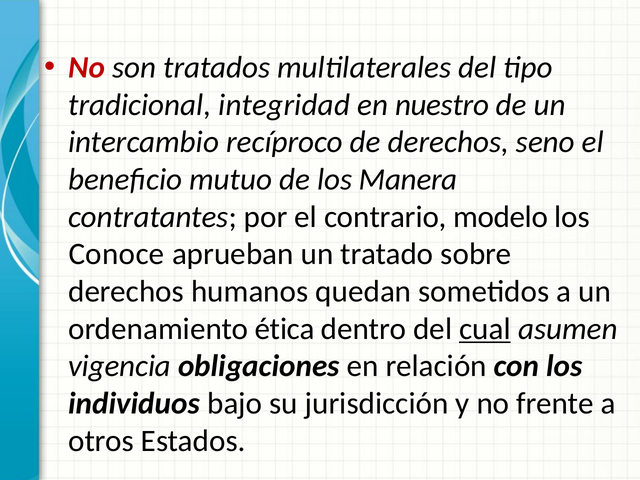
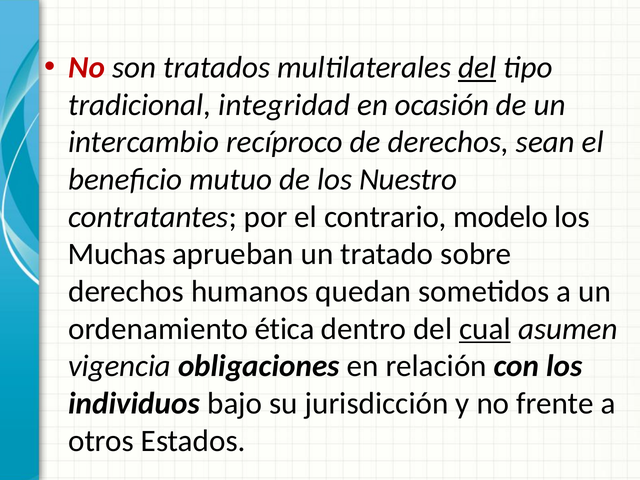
del underline: none -> present (477, 67)
nuestro: nuestro -> ocasión (442, 105)
seno: seno -> sean (545, 142)
Manera: Manera -> Nuestro (408, 180)
Conoce: Conoce -> Muchas (117, 254)
